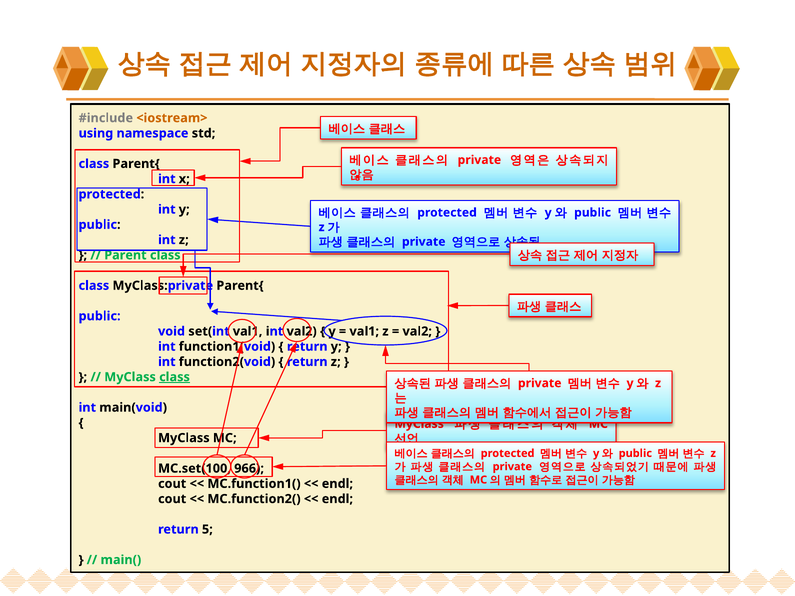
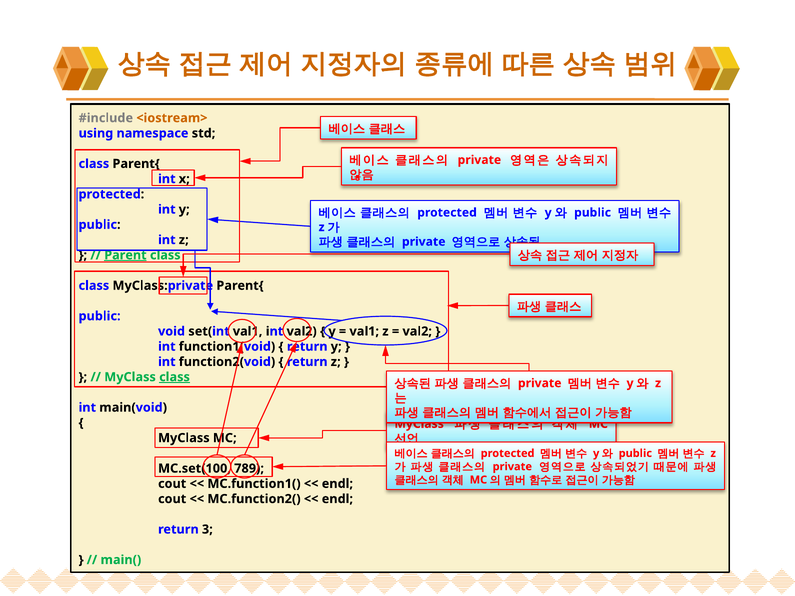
Parent underline: none -> present (125, 255)
966: 966 -> 789 (249, 469)
5: 5 -> 3 (207, 530)
